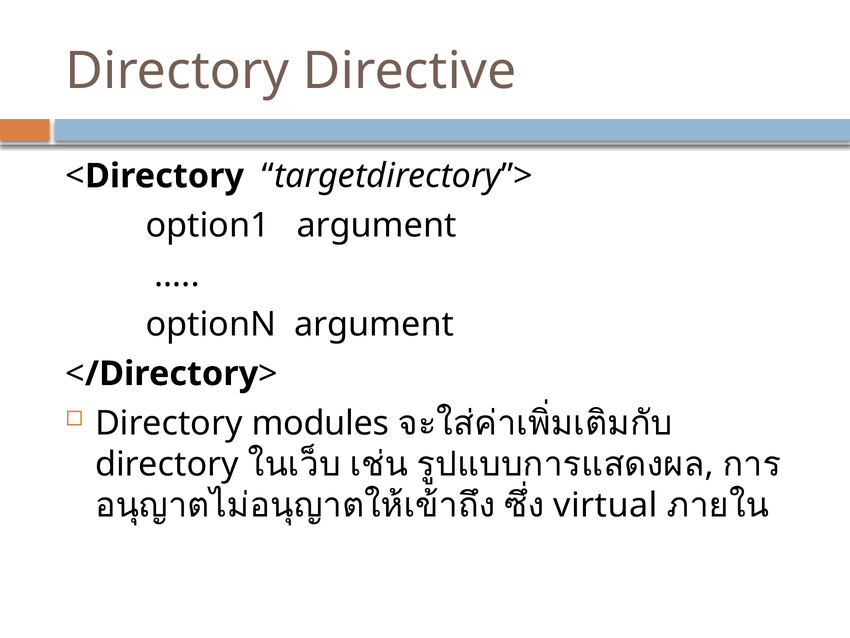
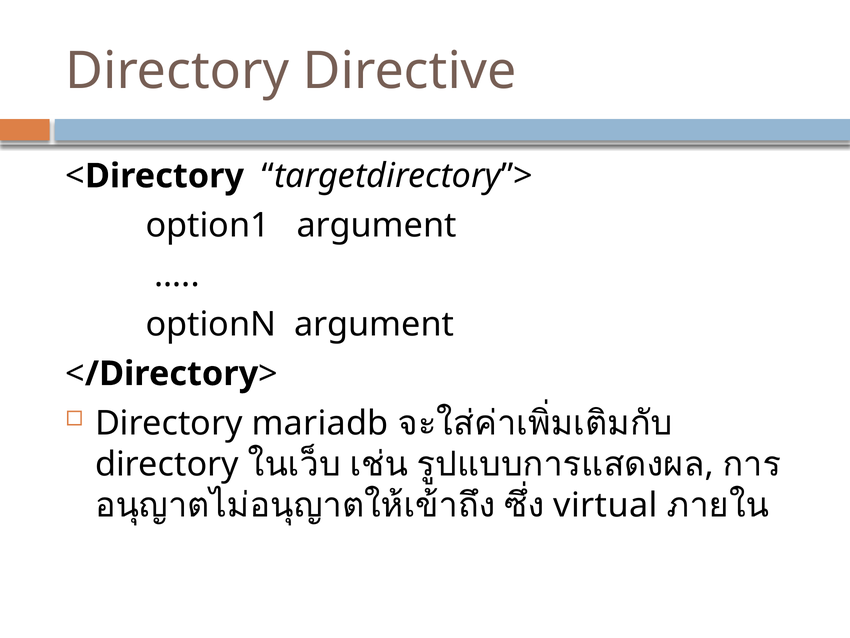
modules: modules -> mariadb (320, 423)
